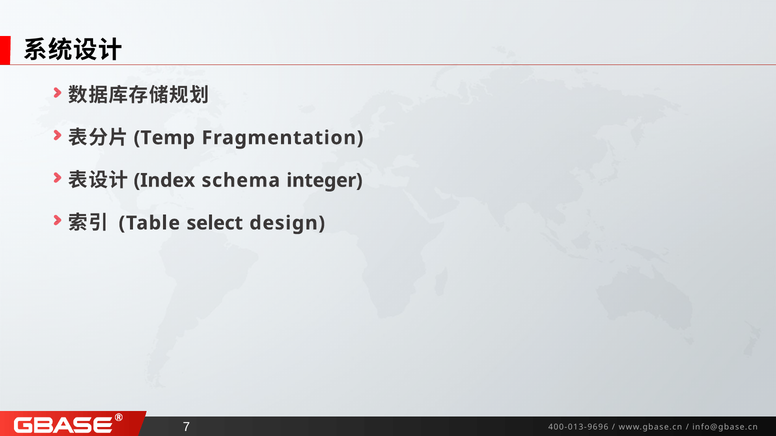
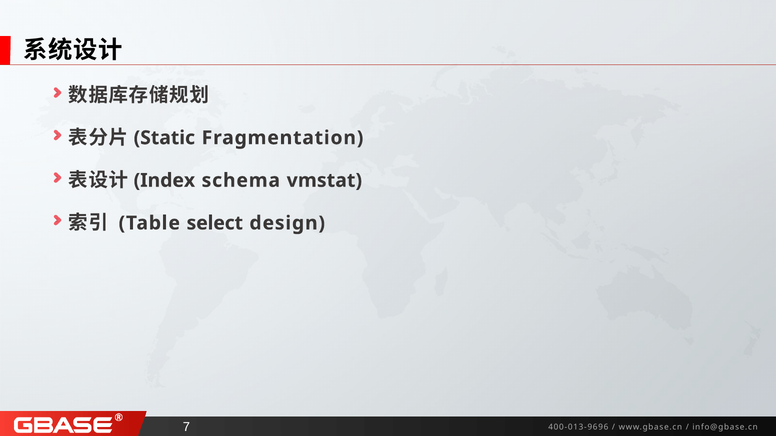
Temp: Temp -> Static (164, 138)
integer: integer -> vmstat (324, 181)
